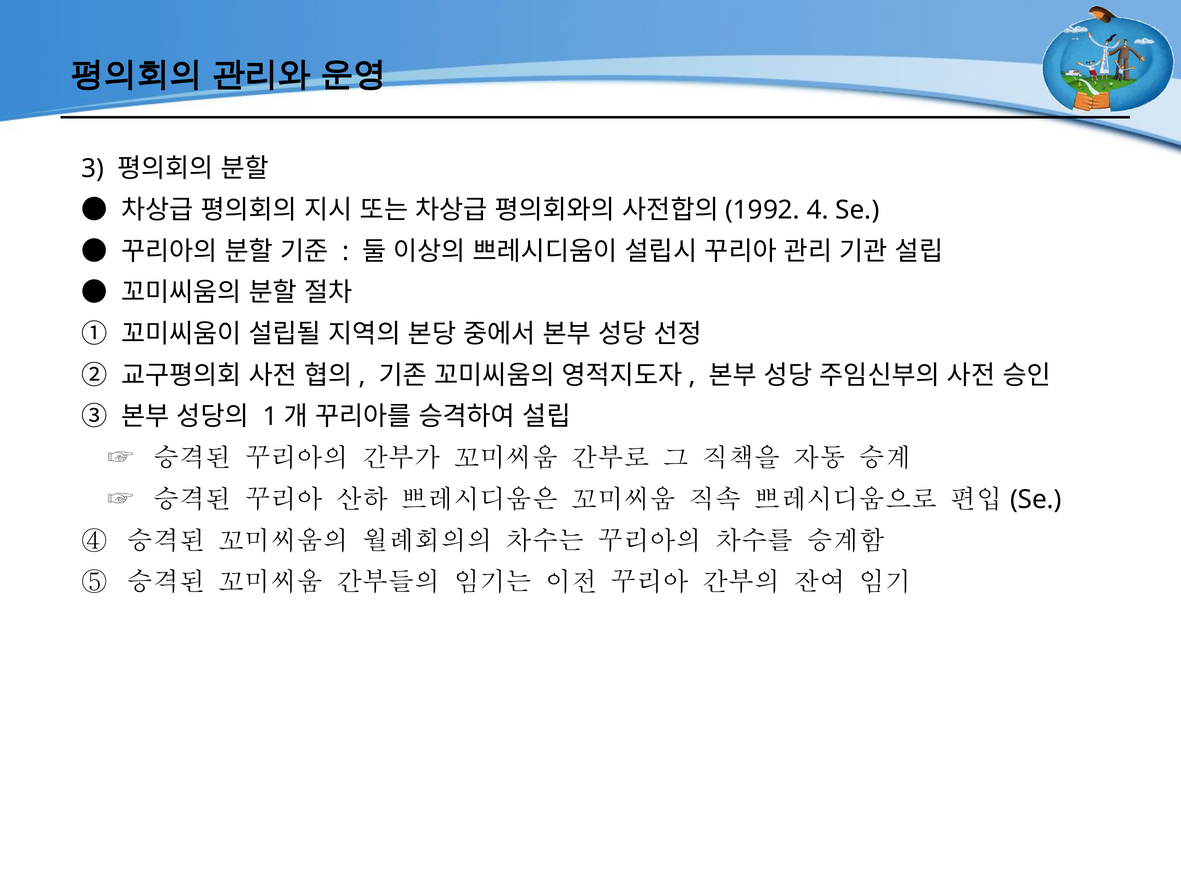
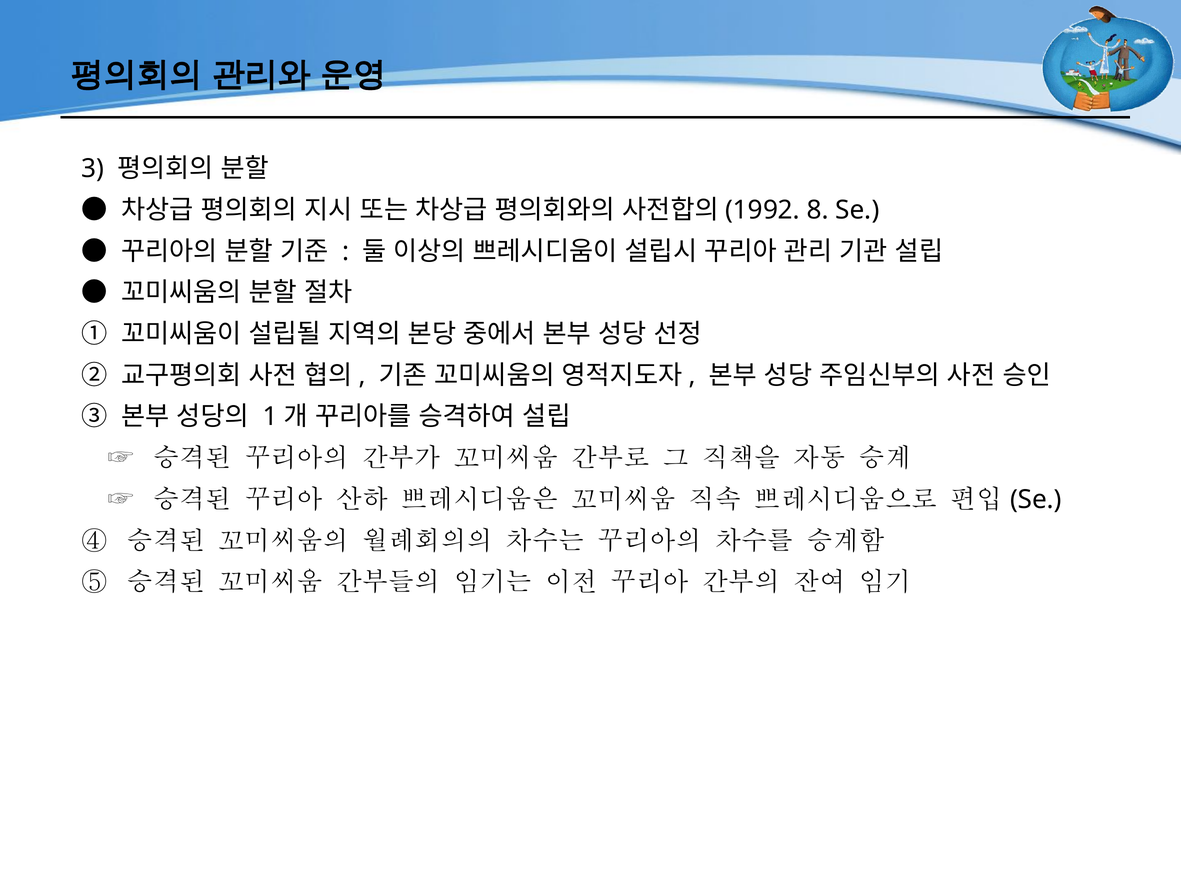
4: 4 -> 8 (818, 210)
